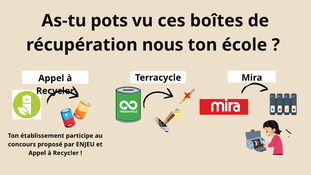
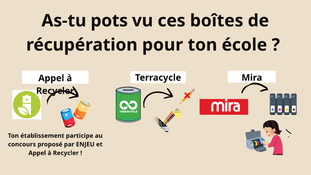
nous: nous -> pour (163, 45)
